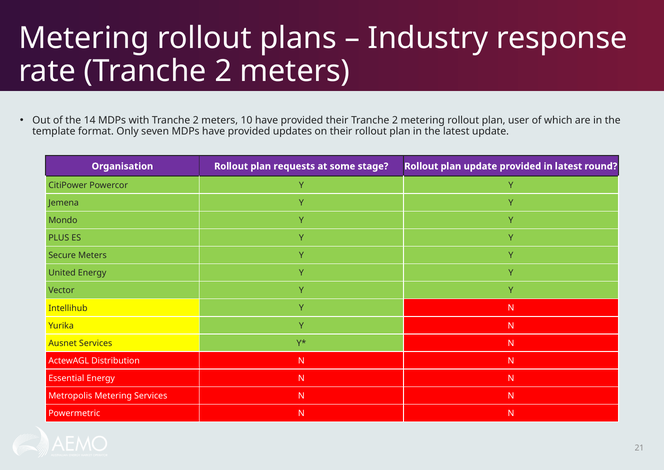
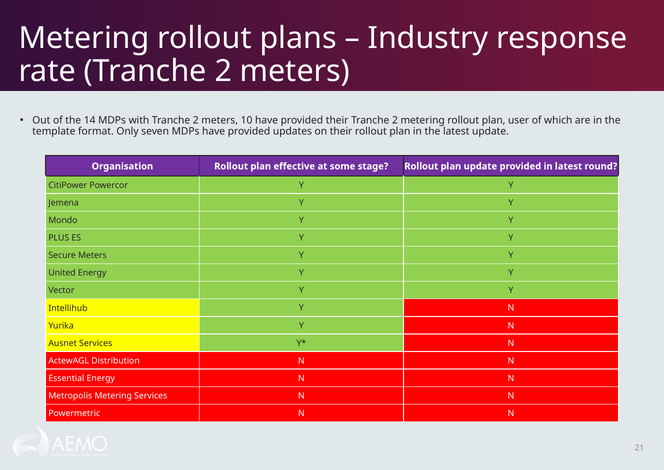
requests: requests -> effective (294, 166)
